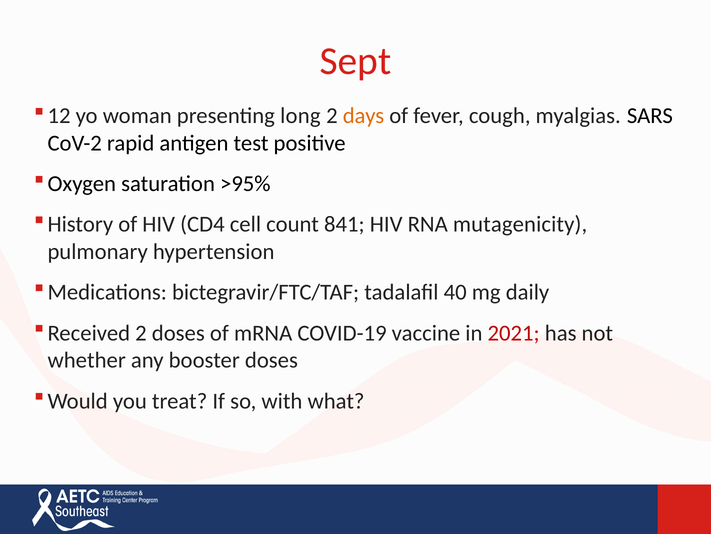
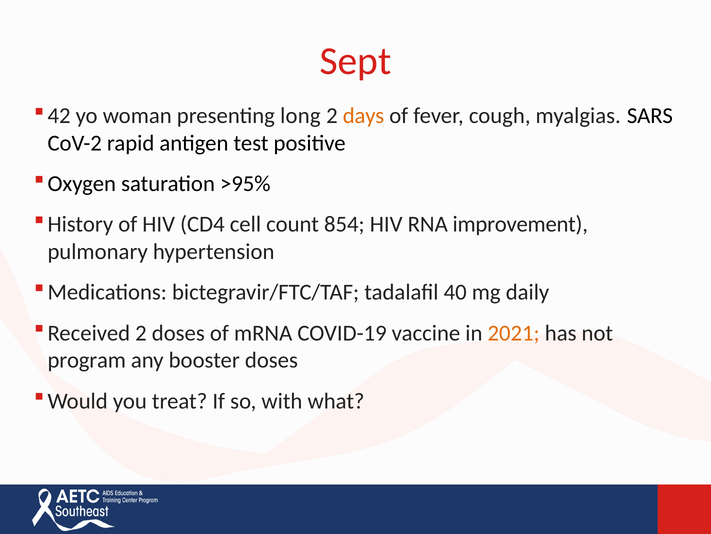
12: 12 -> 42 (59, 116)
841: 841 -> 854 (344, 224)
mutagenicity: mutagenicity -> improvement (520, 224)
2021 colour: red -> orange (514, 333)
whether: whether -> program (87, 360)
